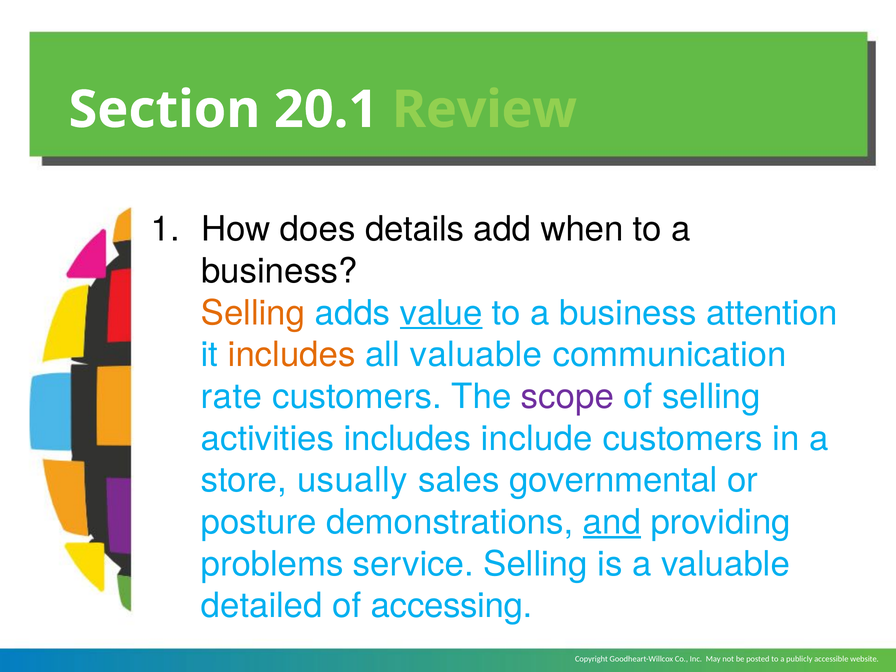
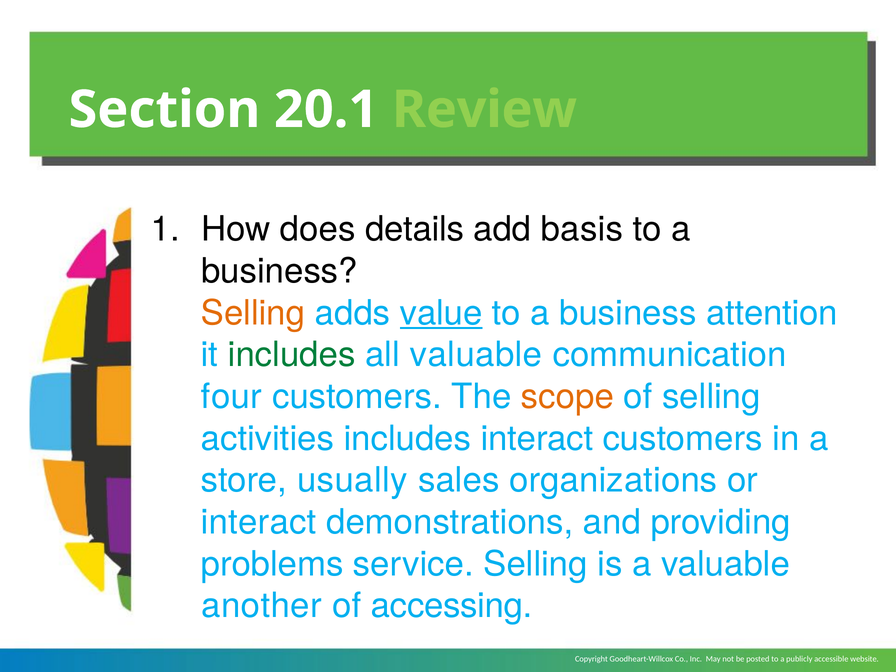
when: when -> basis (582, 229)
includes colour: orange -> green (292, 355)
rate: rate -> four (232, 397)
scope colour: purple -> orange (567, 397)
includes include: include -> interact (537, 439)
governmental: governmental -> organizations (613, 480)
posture: posture -> interact (259, 522)
and underline: present -> none (612, 522)
detailed: detailed -> another (262, 606)
